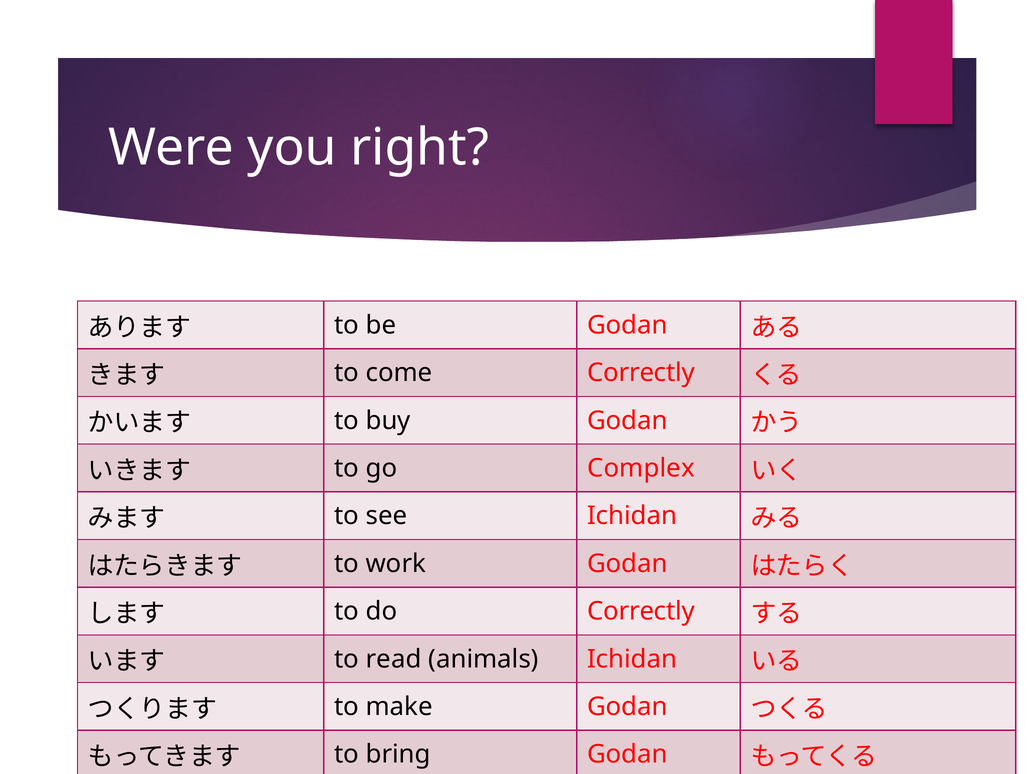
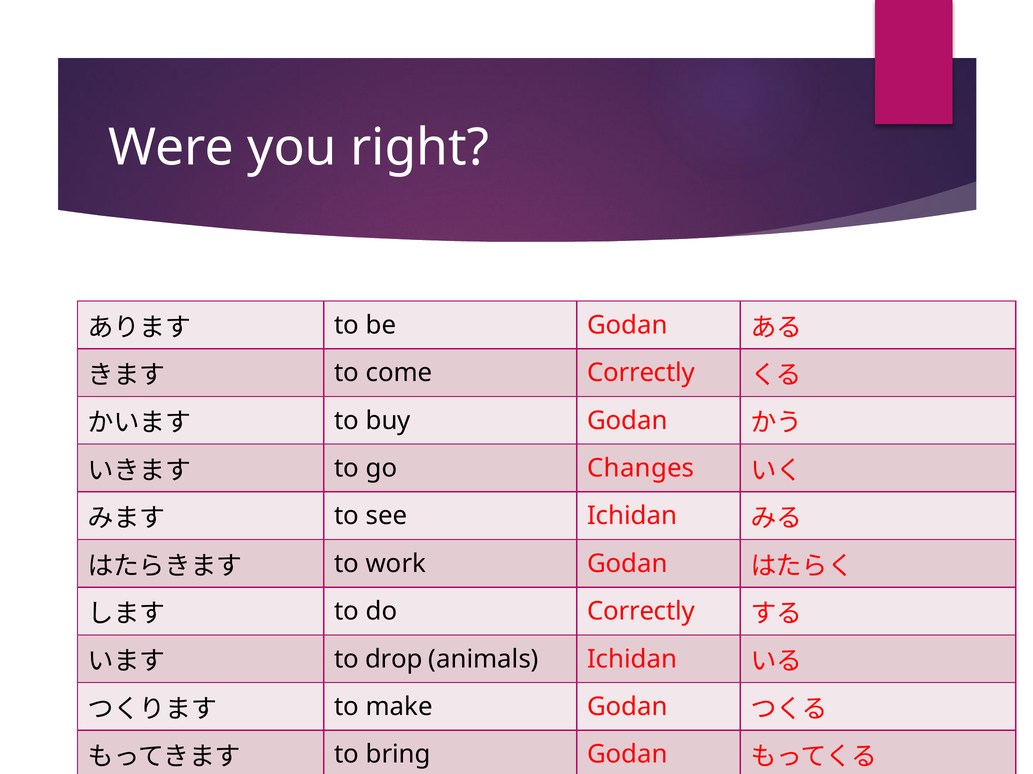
Complex: Complex -> Changes (641, 469)
read: read -> drop (394, 660)
